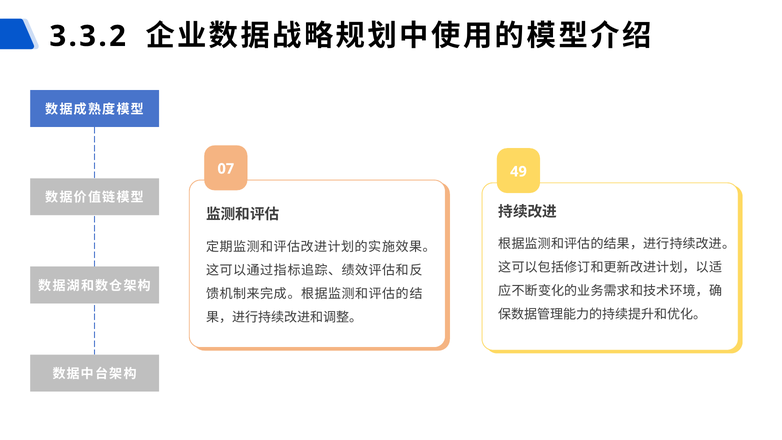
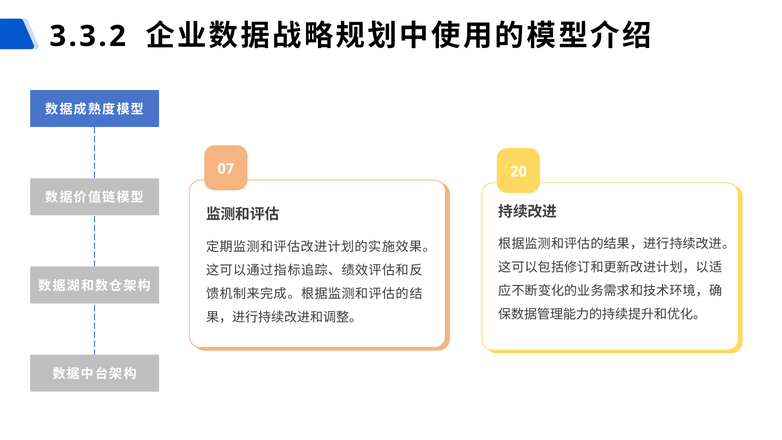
49: 49 -> 20 (518, 172)
